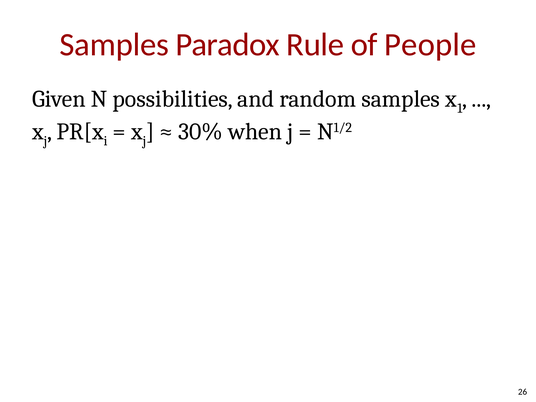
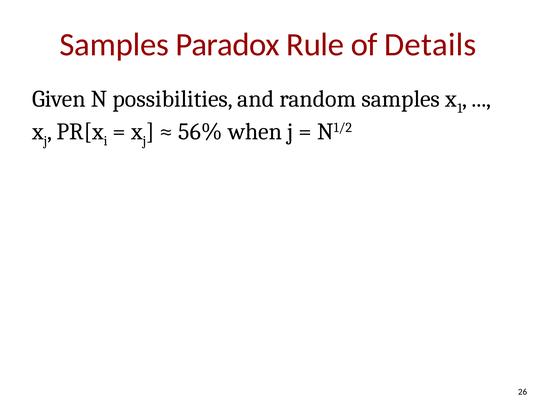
People: People -> Details (430, 45)
30%: 30% -> 56% (200, 132)
